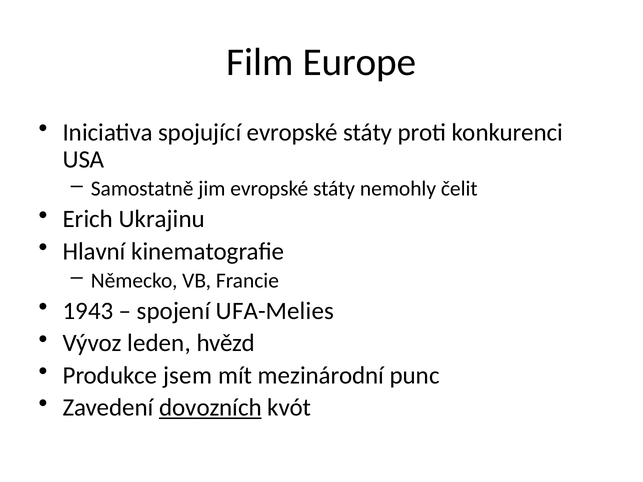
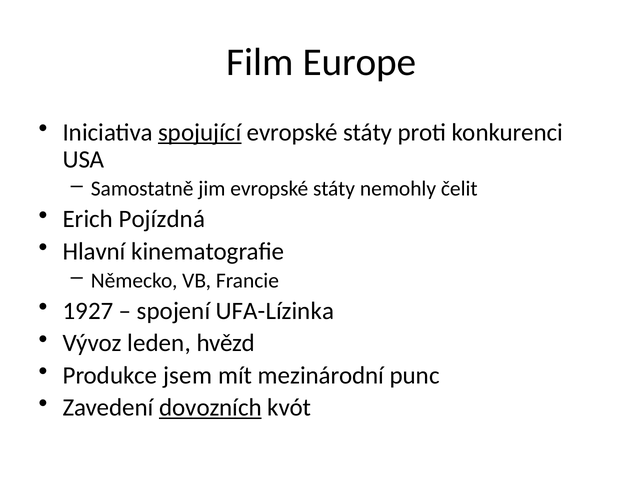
spojující underline: none -> present (200, 132)
Ukrajinu: Ukrajinu -> Pojízdná (162, 219)
1943: 1943 -> 1927 (88, 311)
UFA-Melies: UFA-Melies -> UFA-Lízinka (275, 311)
